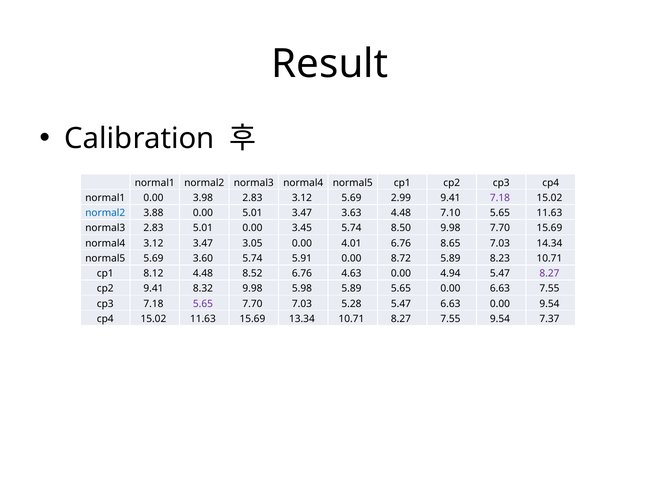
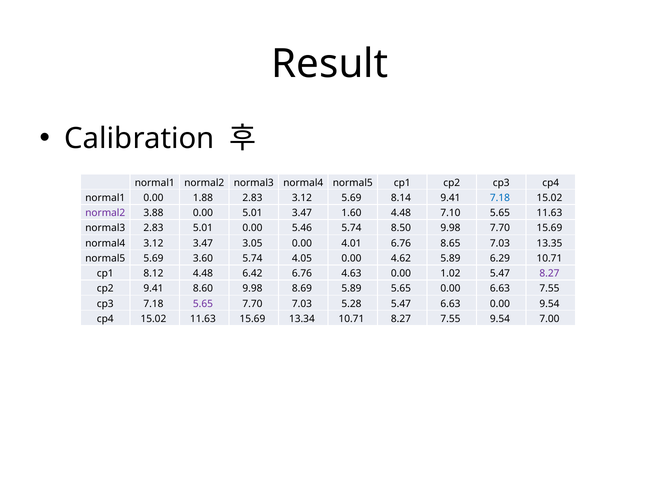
3.98: 3.98 -> 1.88 (203, 198)
2.99: 2.99 -> 8.14 (401, 198)
7.18 colour: purple -> blue (500, 198)
normal2 colour: blue -> purple (105, 213)
3.63: 3.63 -> 1.60 (351, 213)
3.45: 3.45 -> 5.46 (302, 228)
14.34: 14.34 -> 13.35 (549, 243)
5.91: 5.91 -> 4.05 (302, 258)
8.72: 8.72 -> 4.62 (401, 258)
8.23: 8.23 -> 6.29 (500, 258)
8.52: 8.52 -> 6.42 (252, 273)
4.94: 4.94 -> 1.02 (450, 273)
8.32: 8.32 -> 8.60 (203, 289)
5.98: 5.98 -> 8.69 (302, 289)
7.37: 7.37 -> 7.00 (549, 319)
